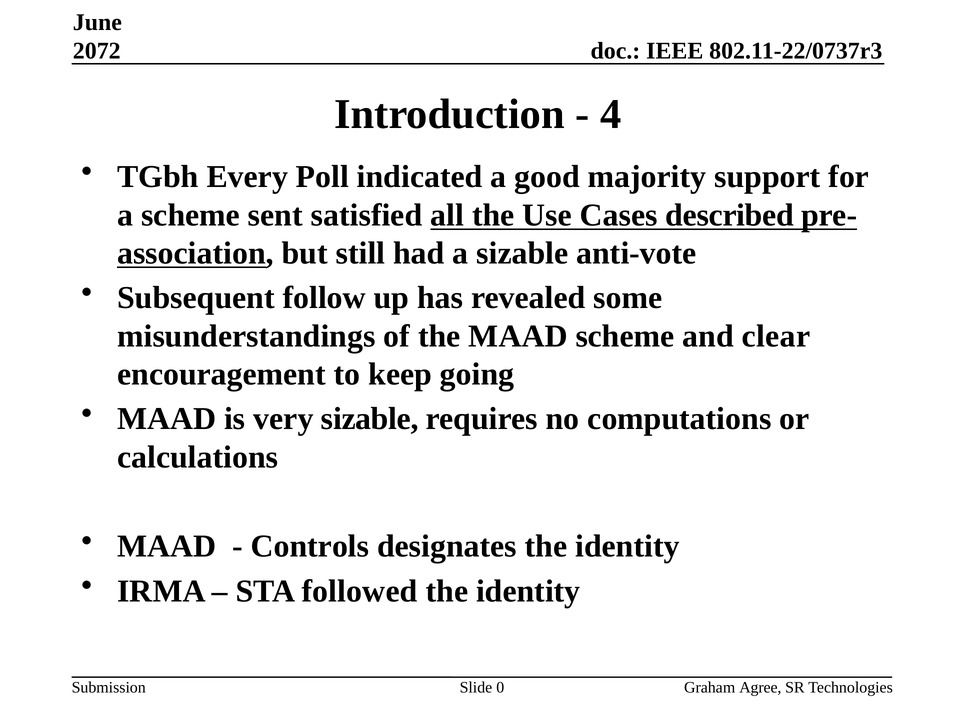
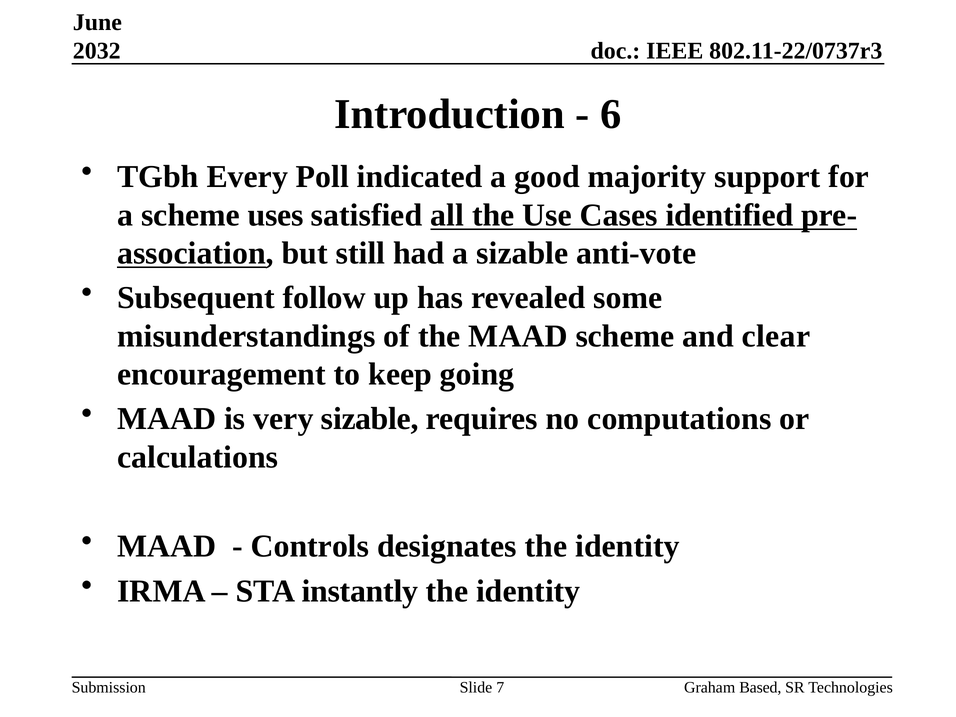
2072: 2072 -> 2032 (97, 51)
4: 4 -> 6 (611, 114)
sent: sent -> uses (276, 215)
described: described -> identified (730, 215)
followed: followed -> instantly (360, 591)
0: 0 -> 7 (500, 688)
Agree: Agree -> Based (760, 688)
